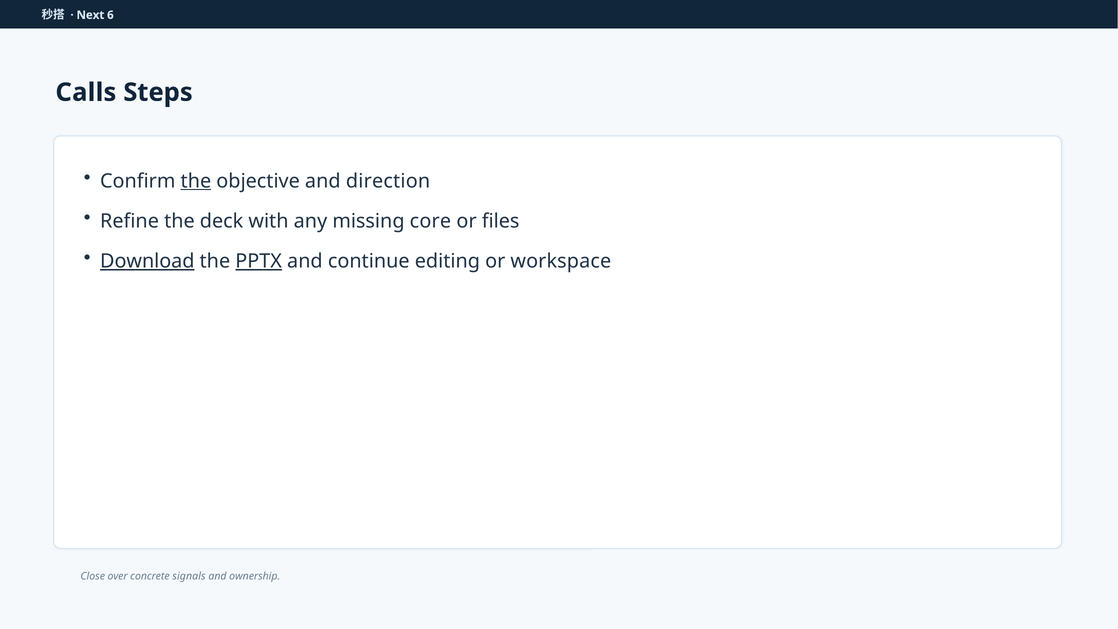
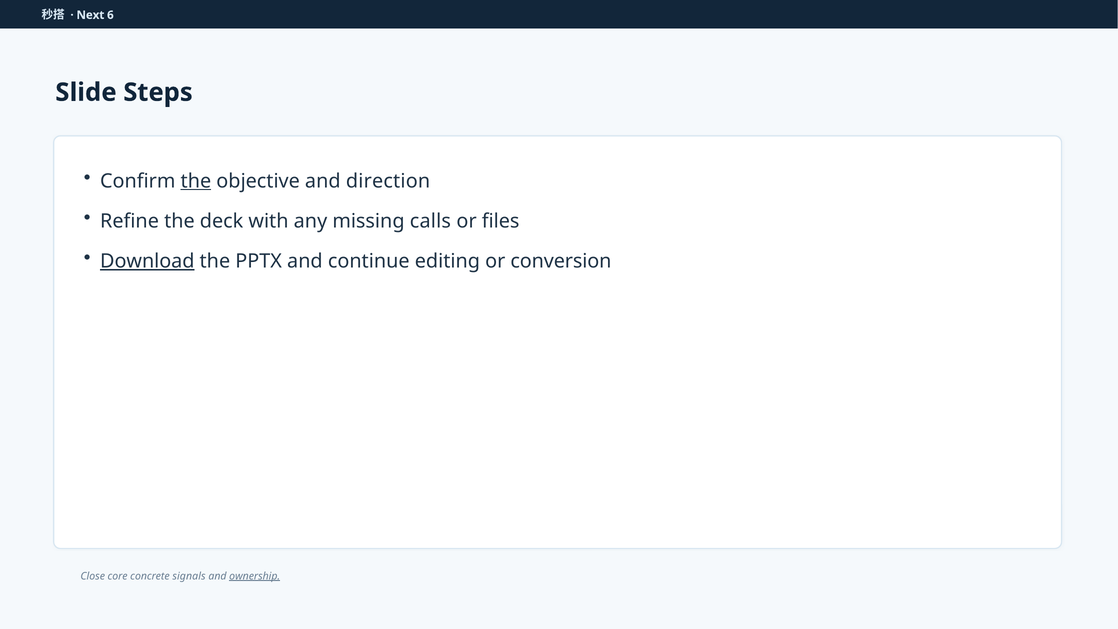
Calls: Calls -> Slide (86, 92)
core: core -> calls (430, 221)
PPTX underline: present -> none (259, 261)
workspace: workspace -> conversion (561, 261)
over: over -> core (118, 576)
ownership underline: none -> present (255, 576)
